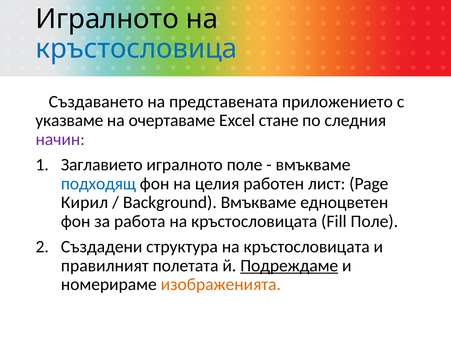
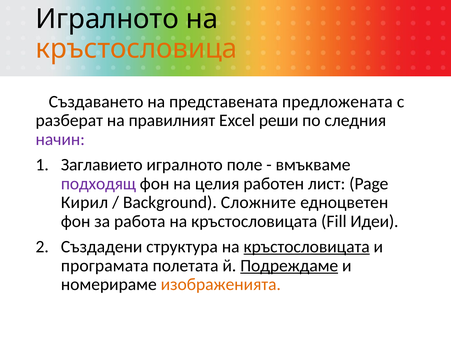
кръстословица colour: blue -> orange (136, 49)
приложението: приложението -> предложената (337, 102)
указваме: указваме -> разберат (69, 121)
очертаваме: очертаваме -> правилният (172, 121)
стане: стане -> реши (279, 121)
подходящ colour: blue -> purple (98, 184)
Background Вмъкваме: Вмъкваме -> Сложните (258, 203)
Fill Поле: Поле -> Идеи (374, 222)
кръстословицата underline: none -> present (307, 247)
правилният: правилният -> програмата (105, 266)
